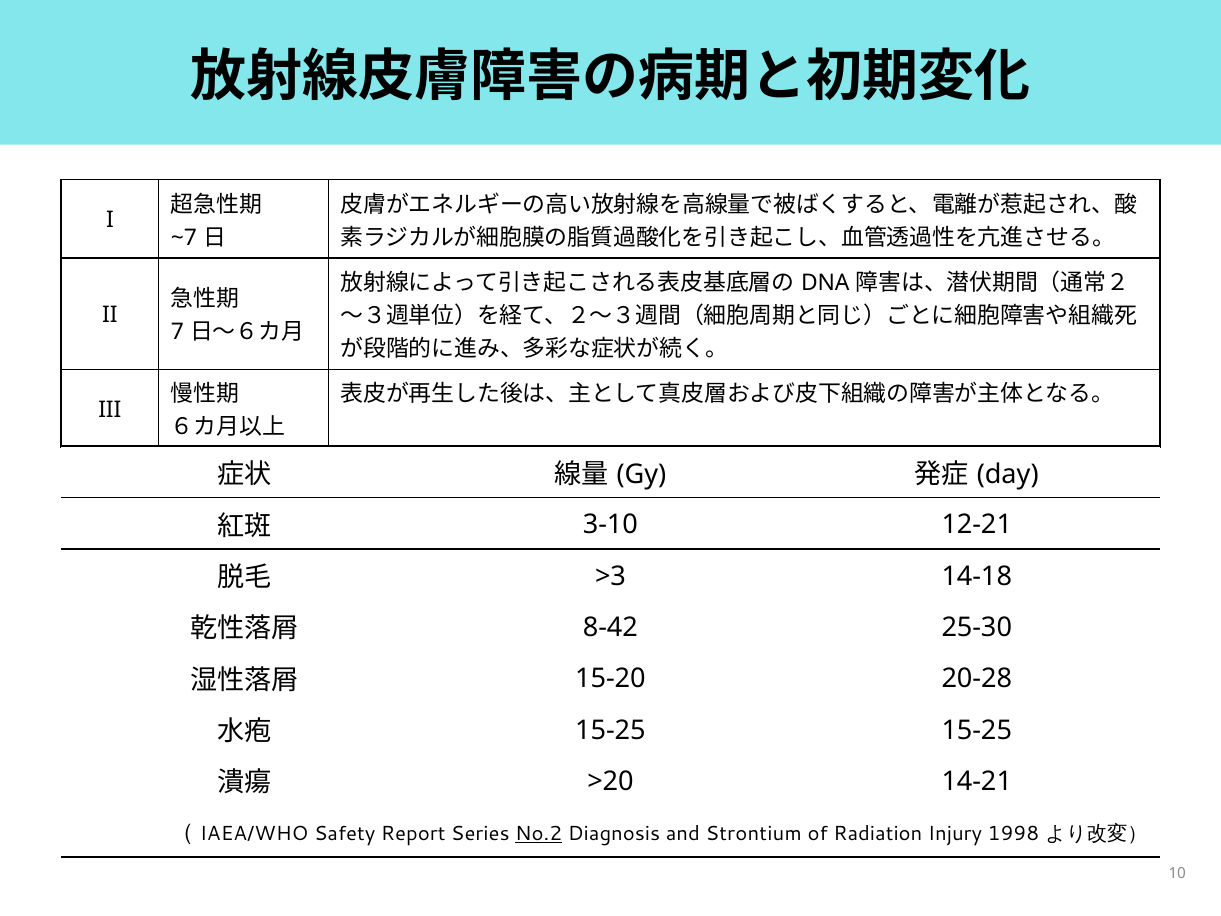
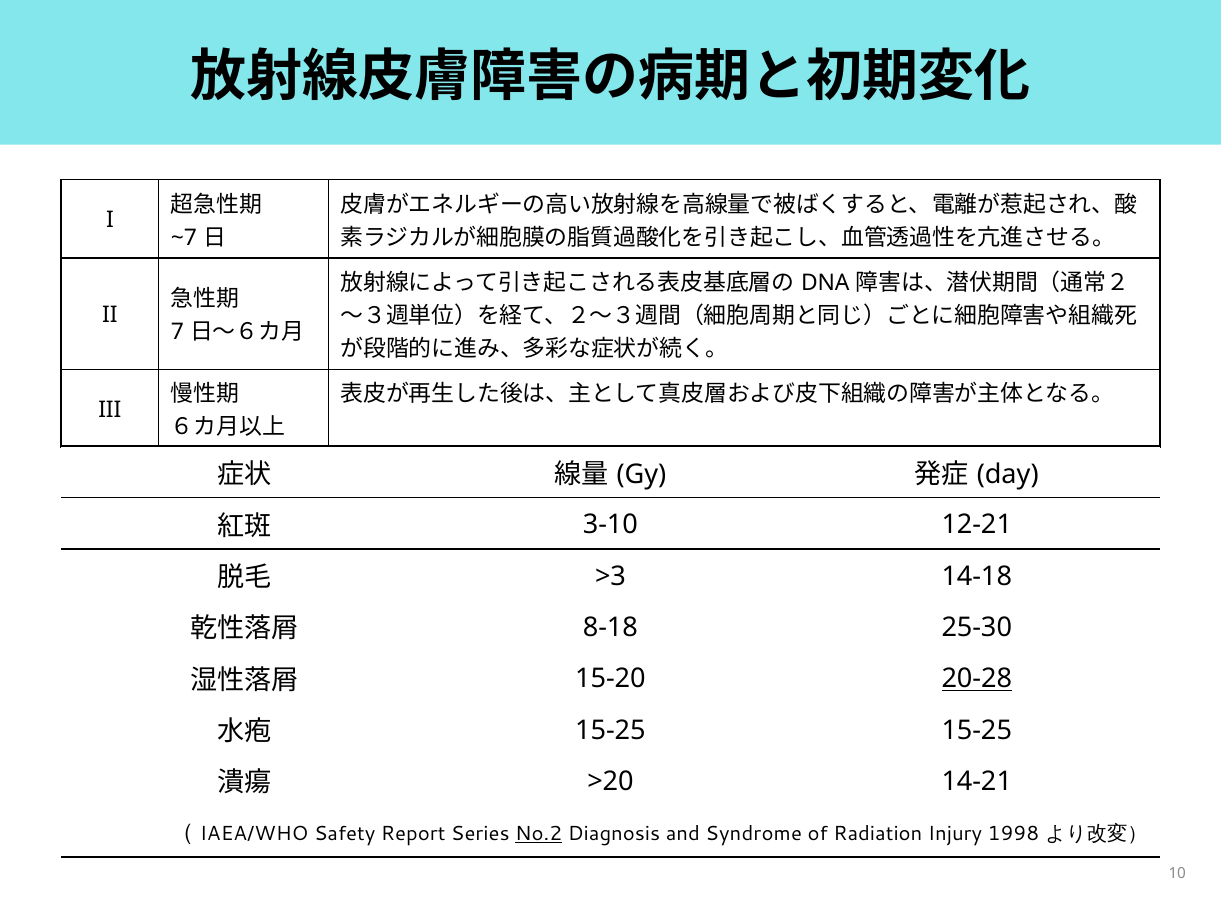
8-42: 8-42 -> 8-18 (610, 627)
20-28 underline: none -> present (977, 679)
Strontium: Strontium -> Syndrome (754, 833)
